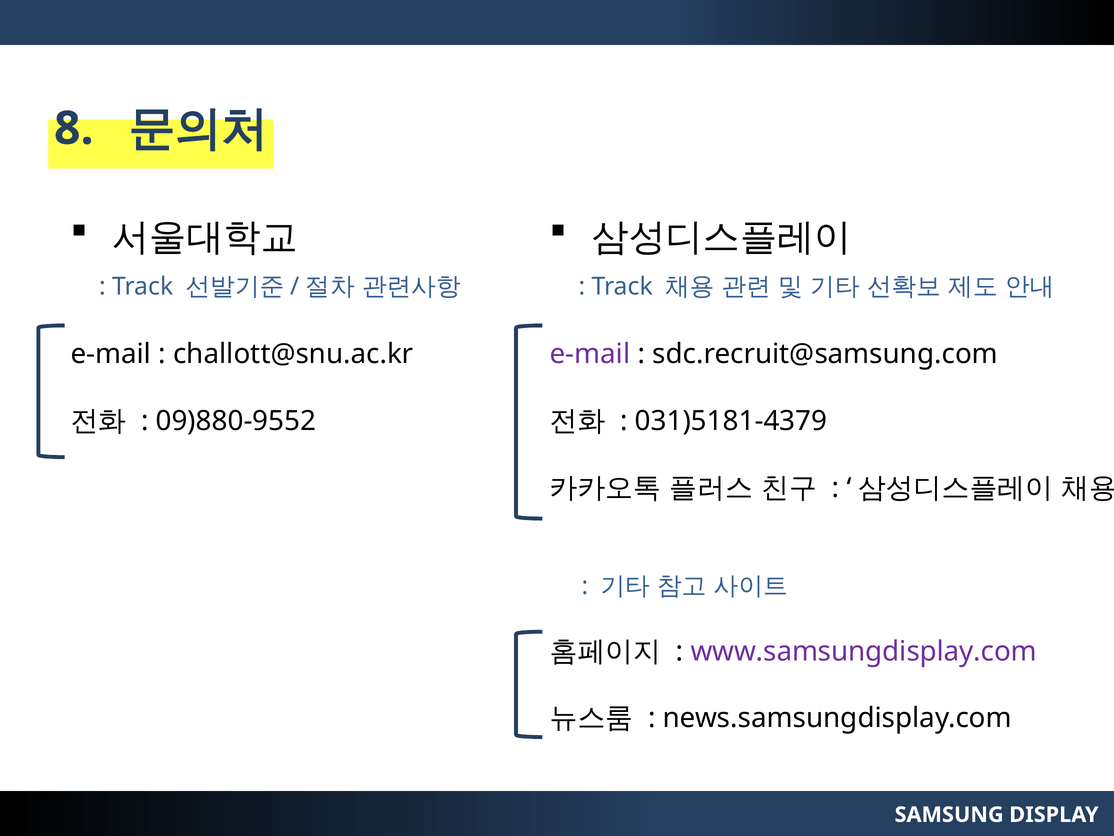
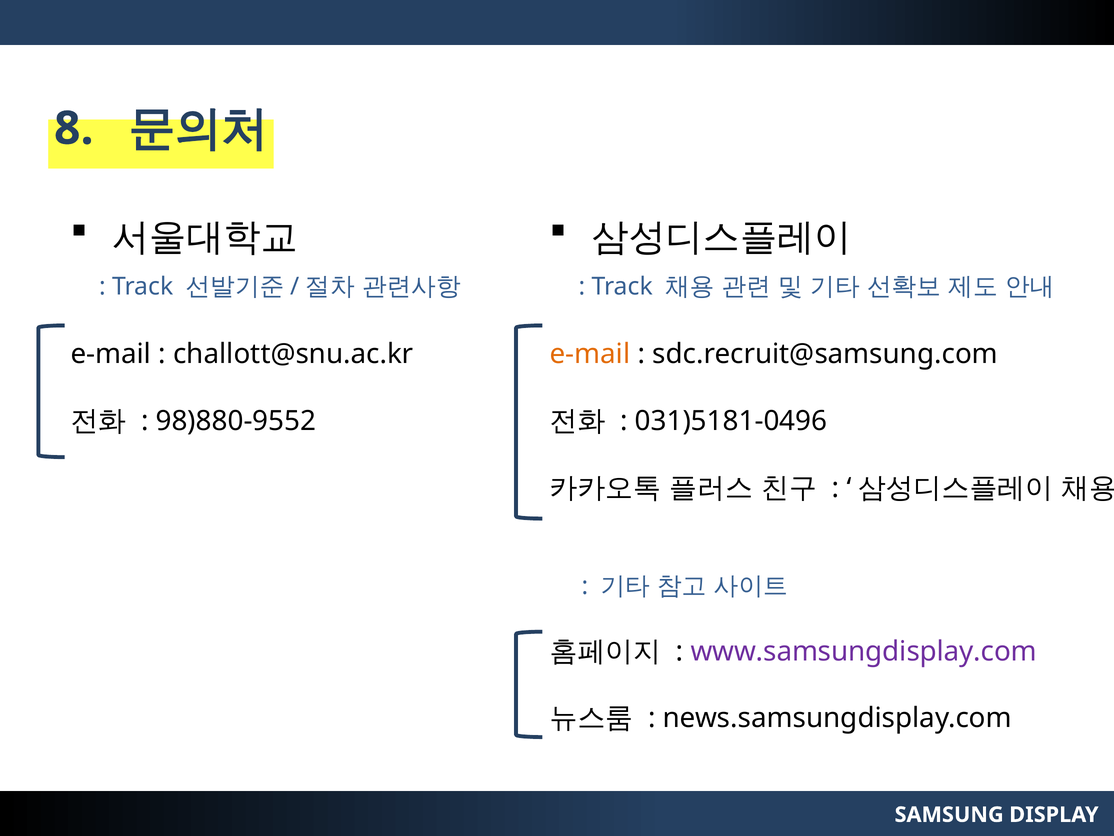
e-mail colour: purple -> orange (590, 354)
09)880-9552: 09)880-9552 -> 98)880-9552 (236, 421)
031)5181-4379: 031)5181-4379 -> 031)5181-0496 (731, 421)
